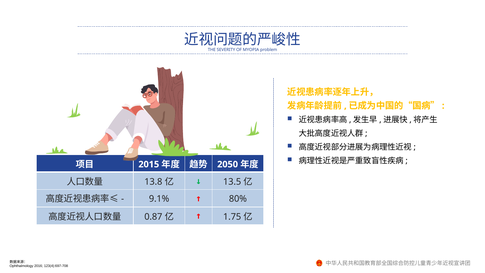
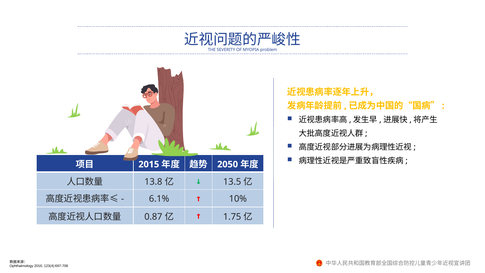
9.1%: 9.1% -> 6.1% (159, 199)
80%: 80% -> 10% (238, 199)
